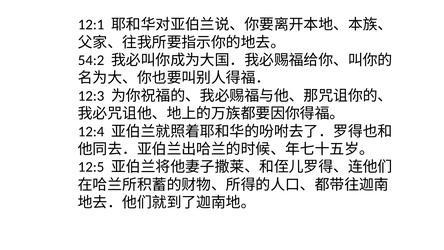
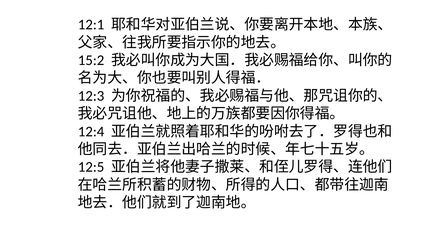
54:2: 54:2 -> 15:2 (91, 60)
